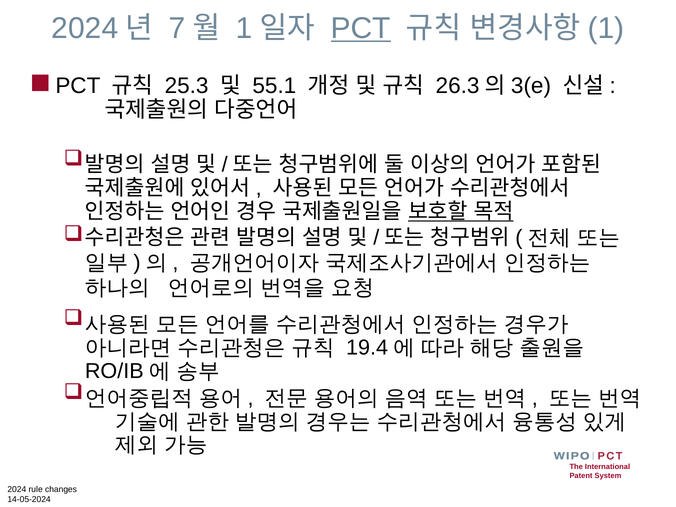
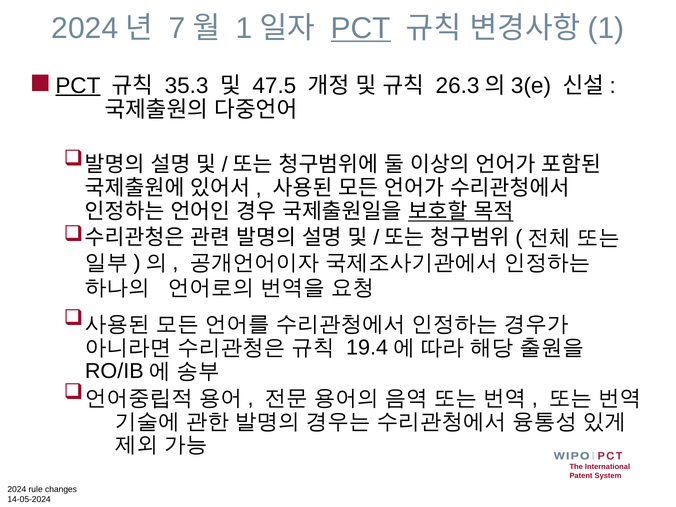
PCT underline: none -> present (78, 86)
25.3: 25.3 -> 35.3 (187, 86)
55.1: 55.1 -> 47.5 (274, 86)
